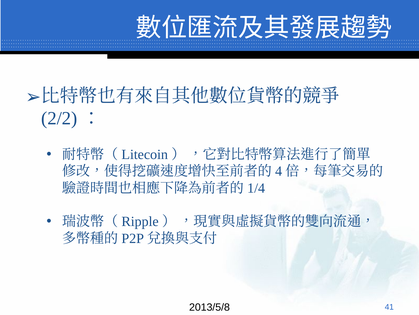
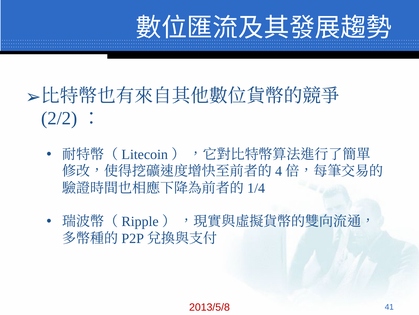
2013/5/8 colour: black -> red (209, 307)
